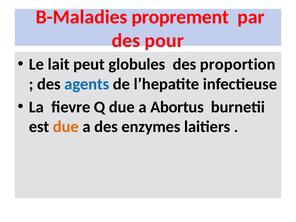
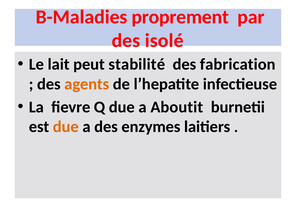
pour: pour -> isolé (164, 41)
globules: globules -> stabilité (137, 64)
proportion: proportion -> fabrication (238, 64)
agents colour: blue -> orange (87, 84)
Abortus: Abortus -> Aboutit (177, 107)
